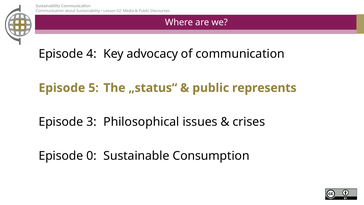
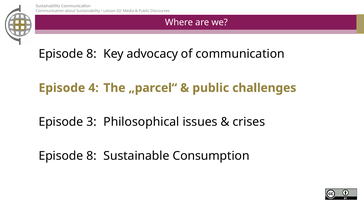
4: 4 -> 8 (92, 54)
5: 5 -> 4 (94, 88)
„status“: „status“ -> „parcel“ (153, 88)
represents: represents -> challenges (264, 88)
0: 0 -> 8 (92, 156)
